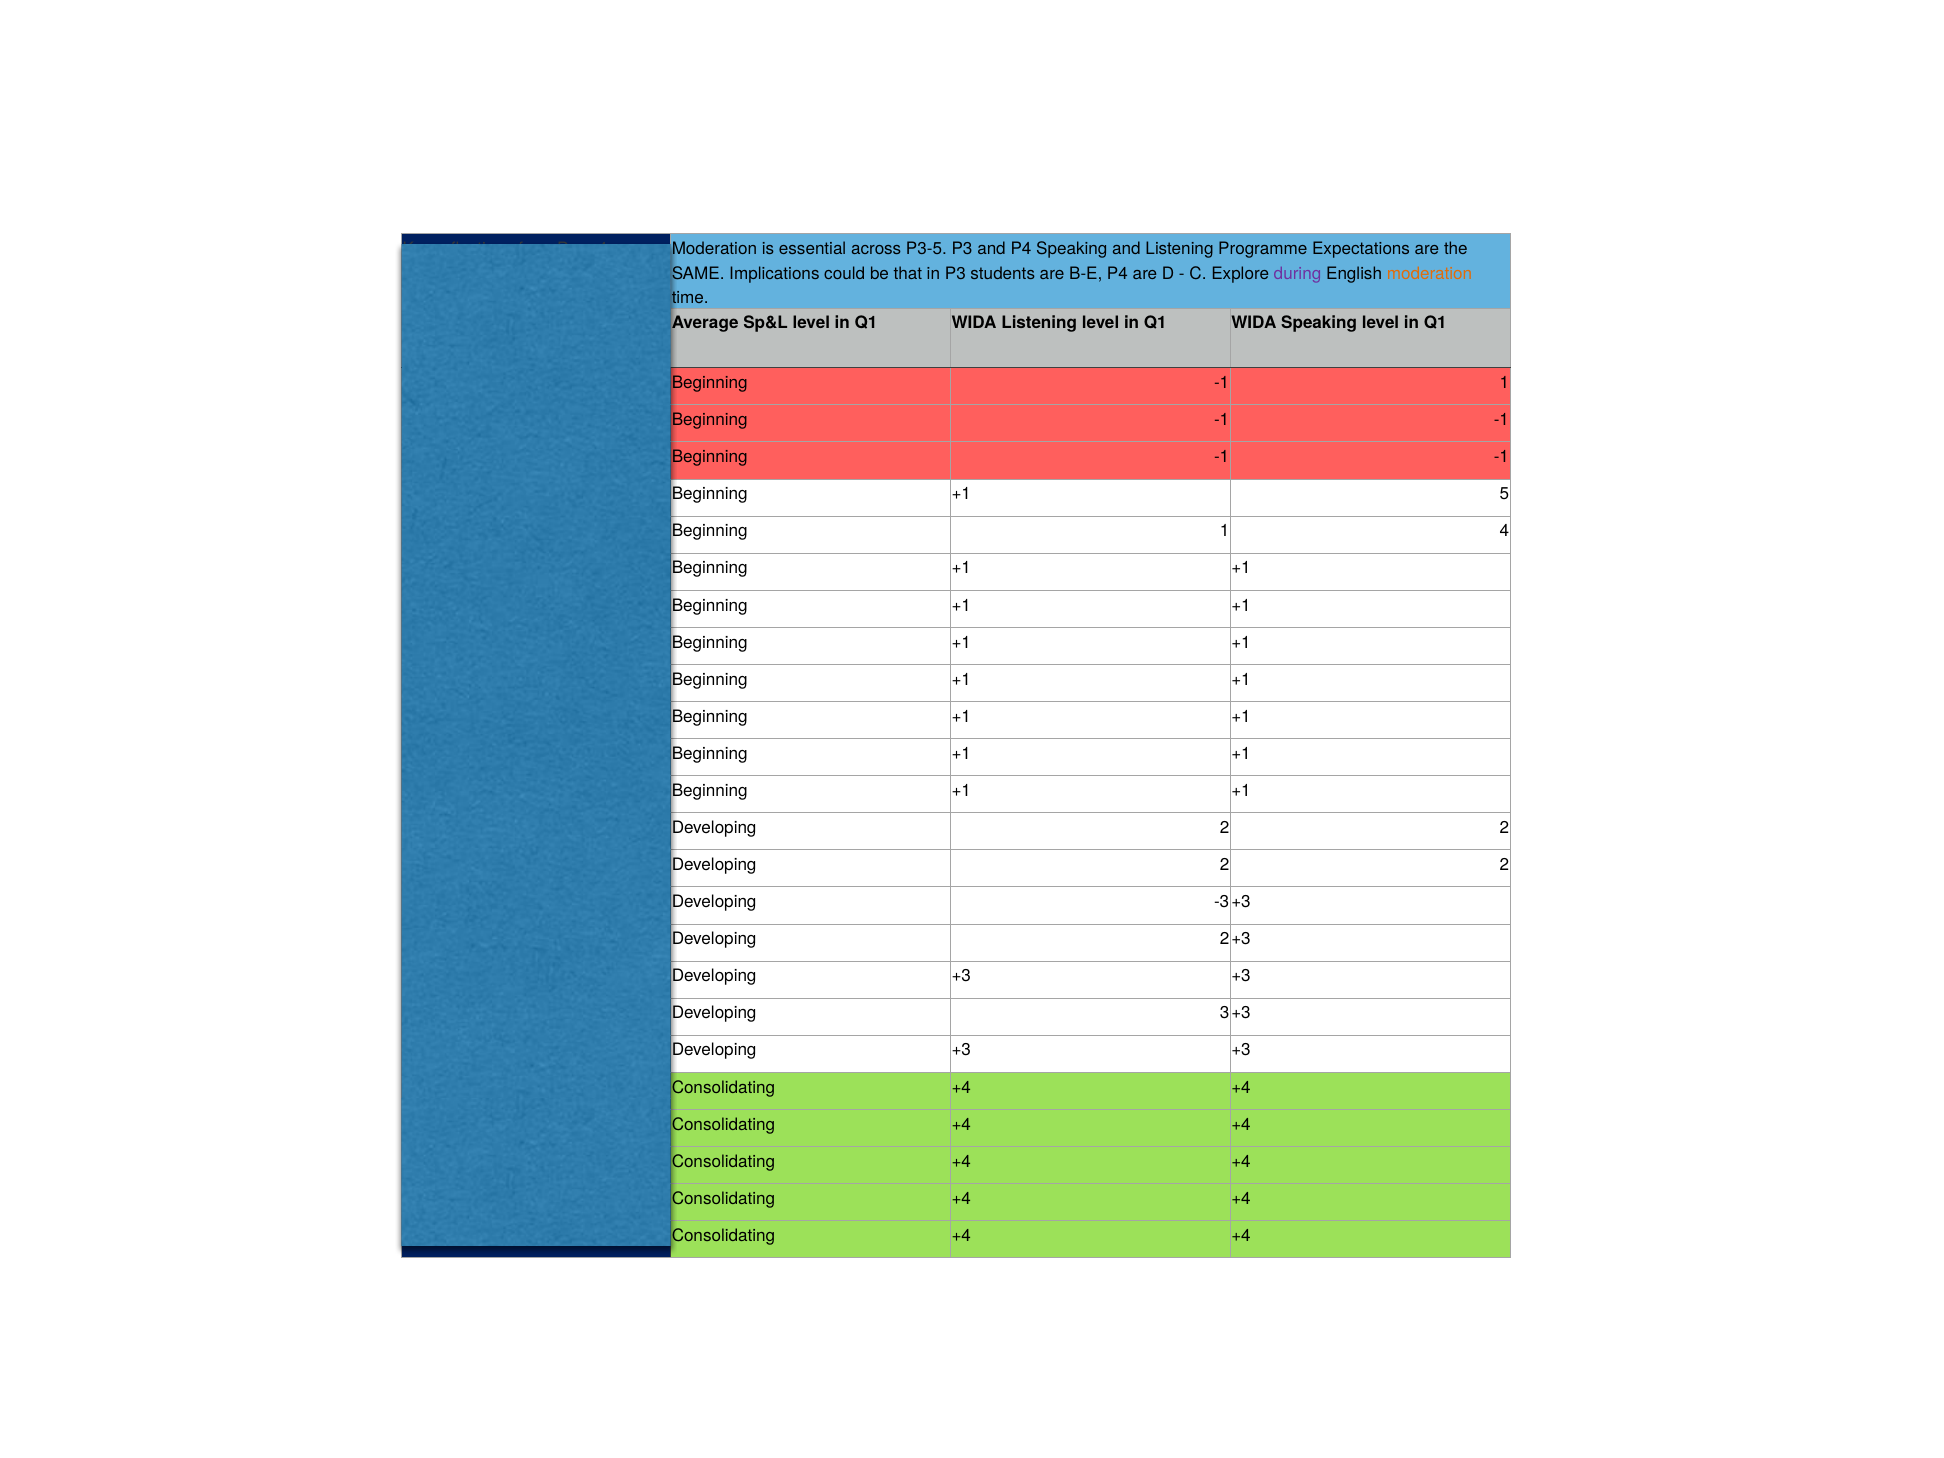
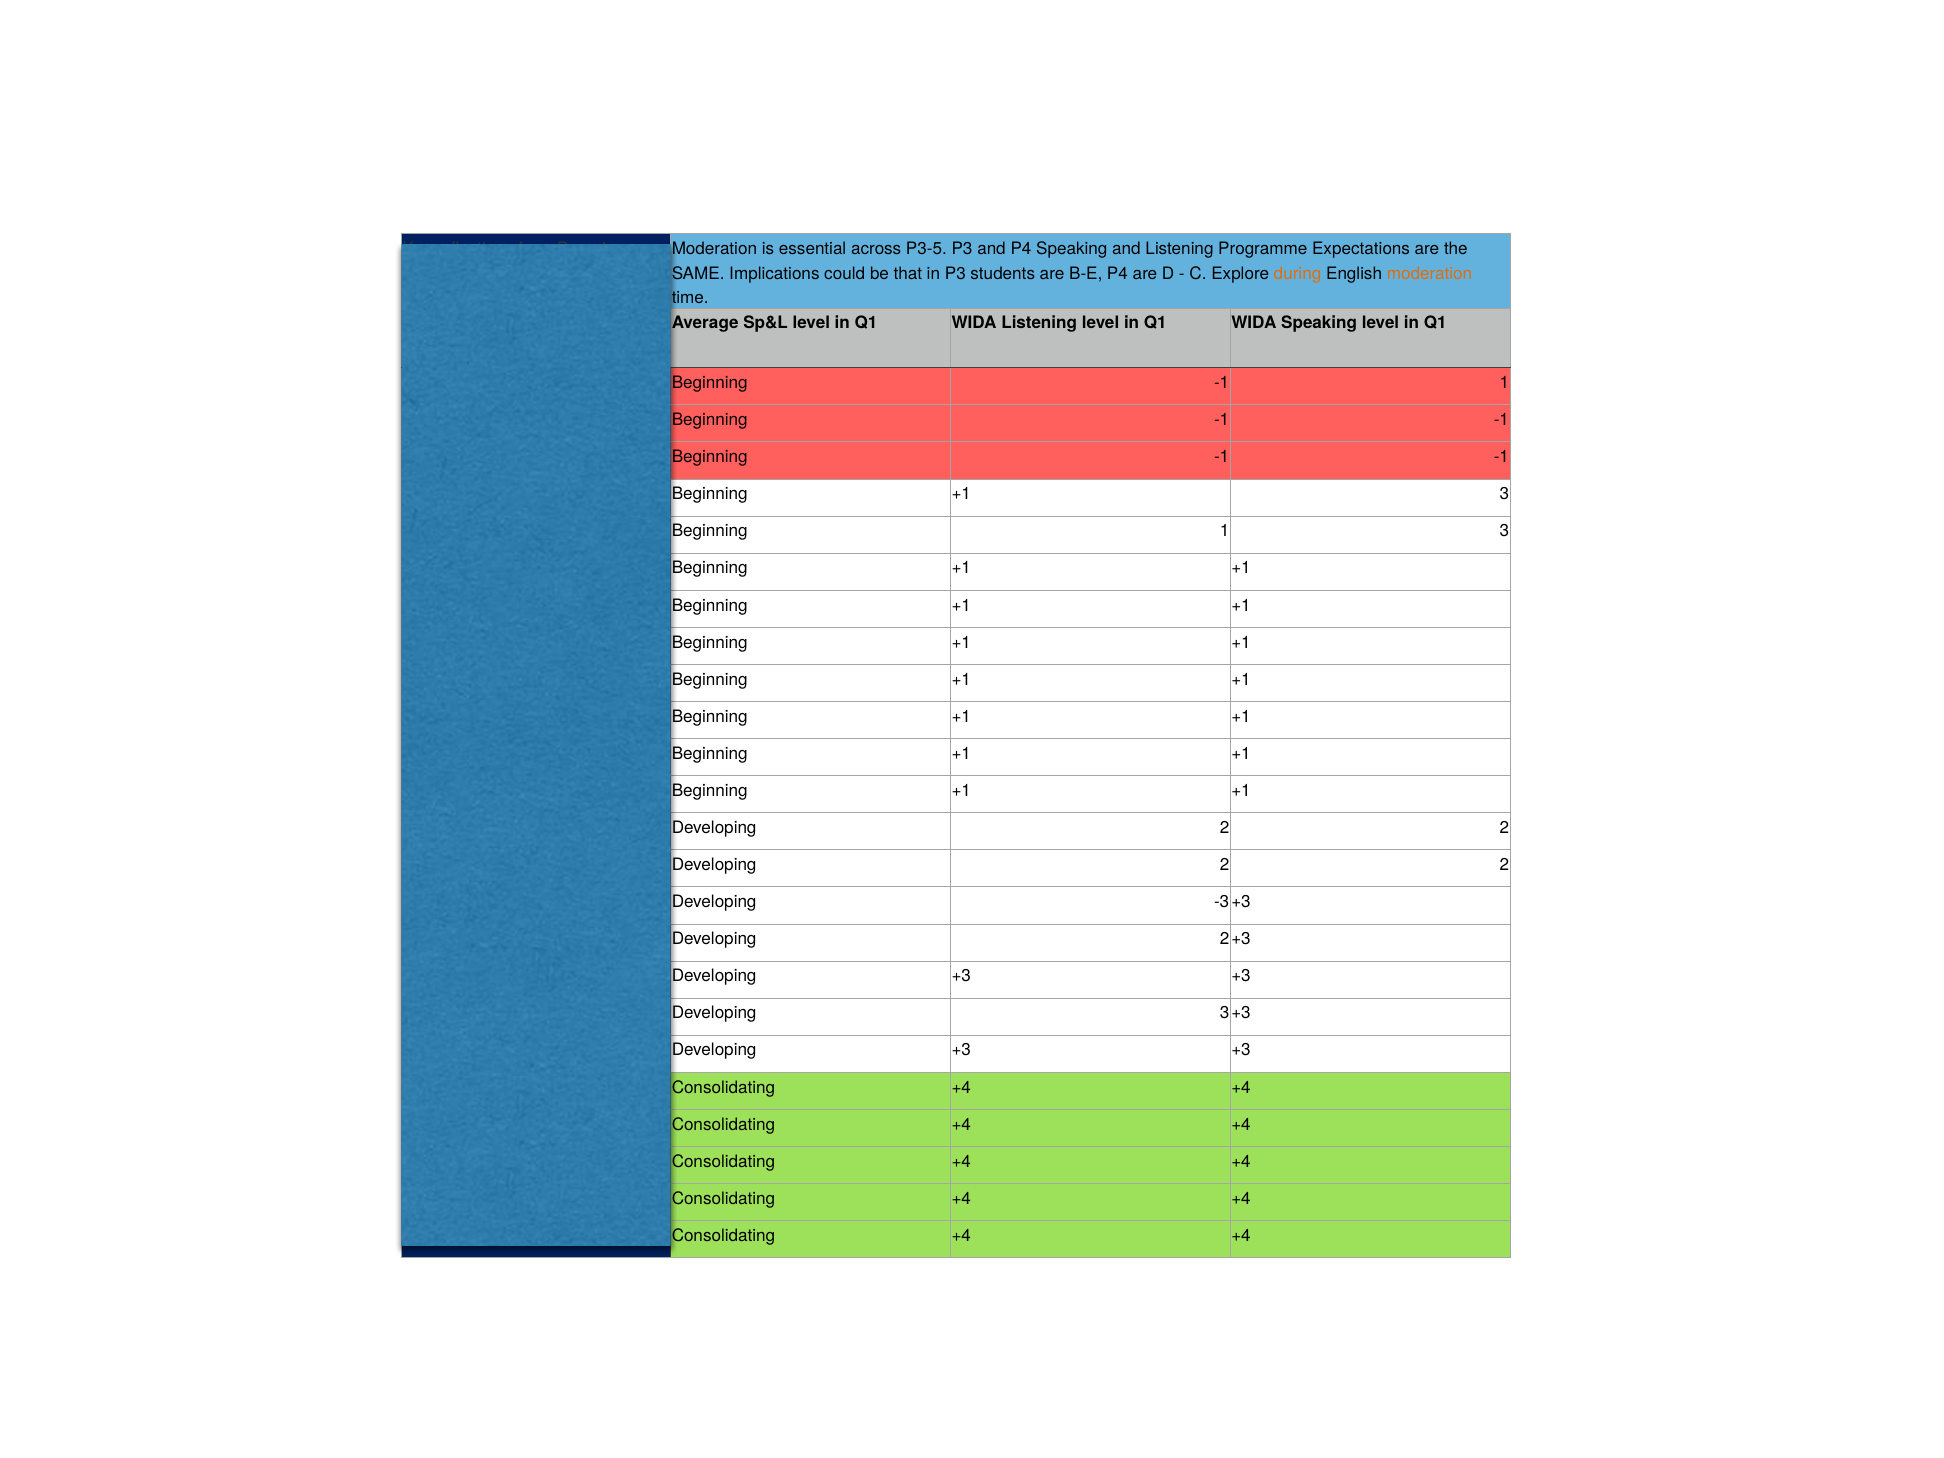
during colour: purple -> orange (1298, 273)
5: 5 -> 3 (1504, 494)
4: 4 -> 3 (1504, 531)
